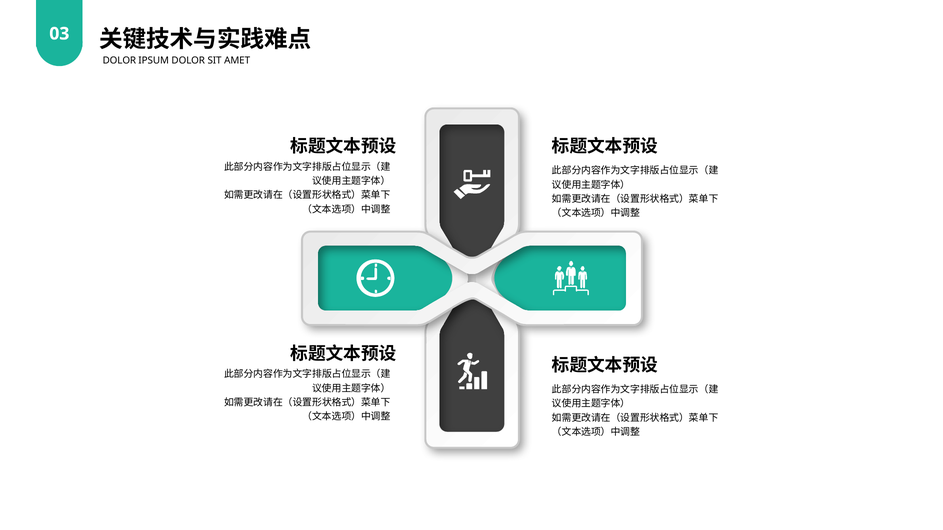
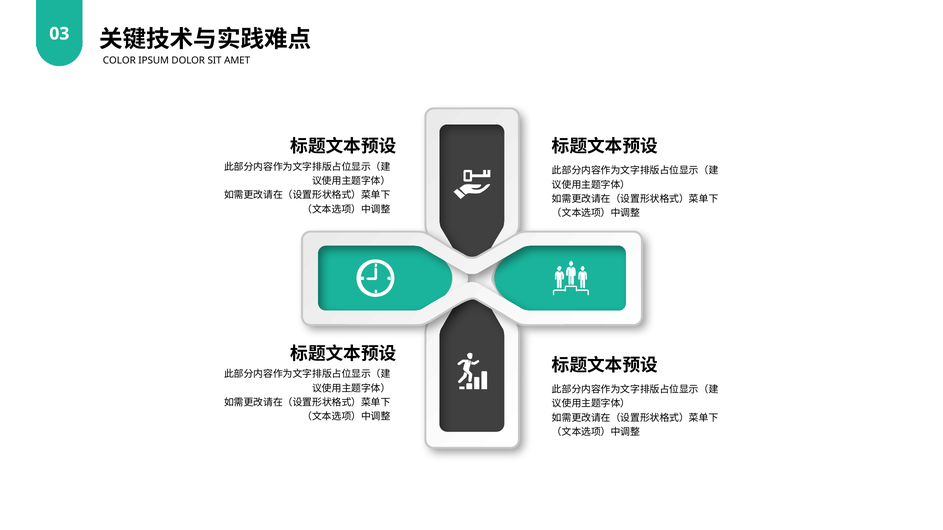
DOLOR: DOLOR -> COLOR (119, 60)
